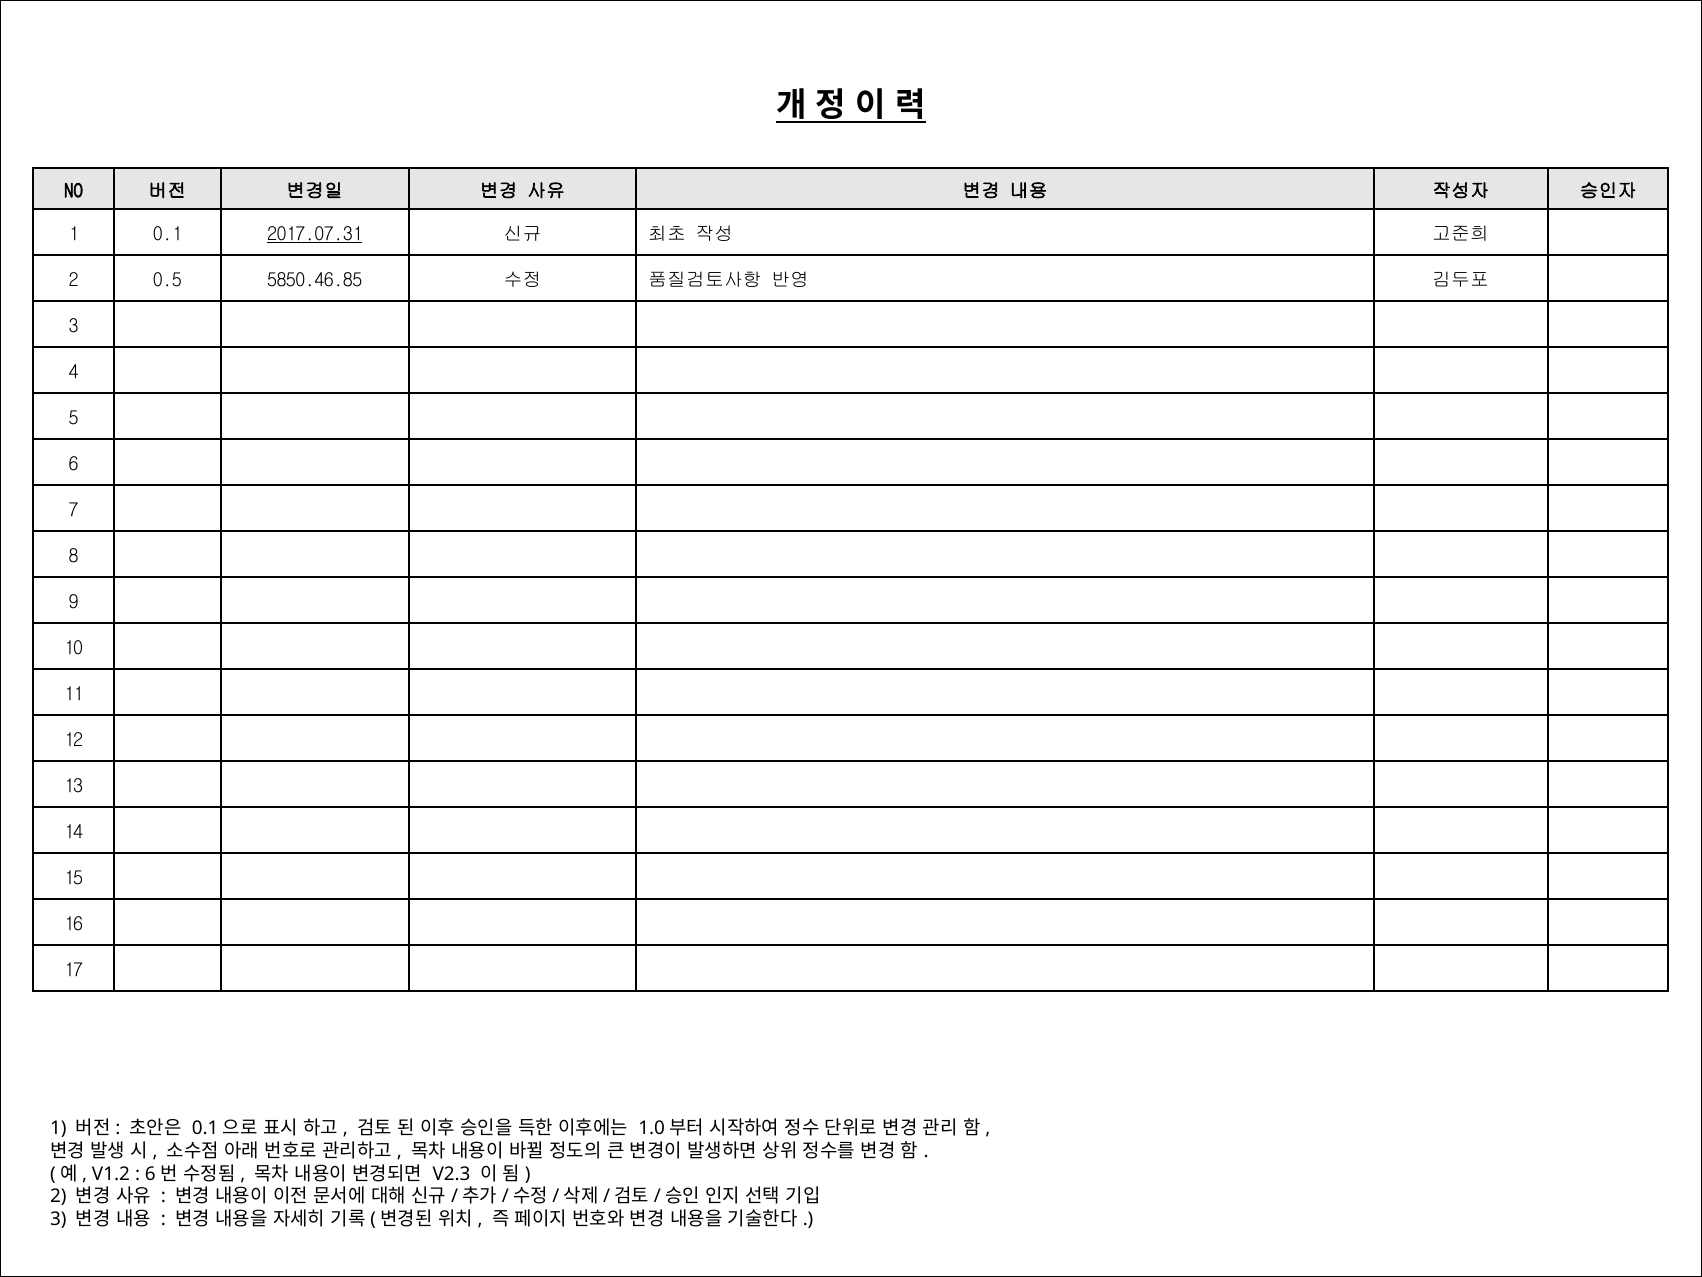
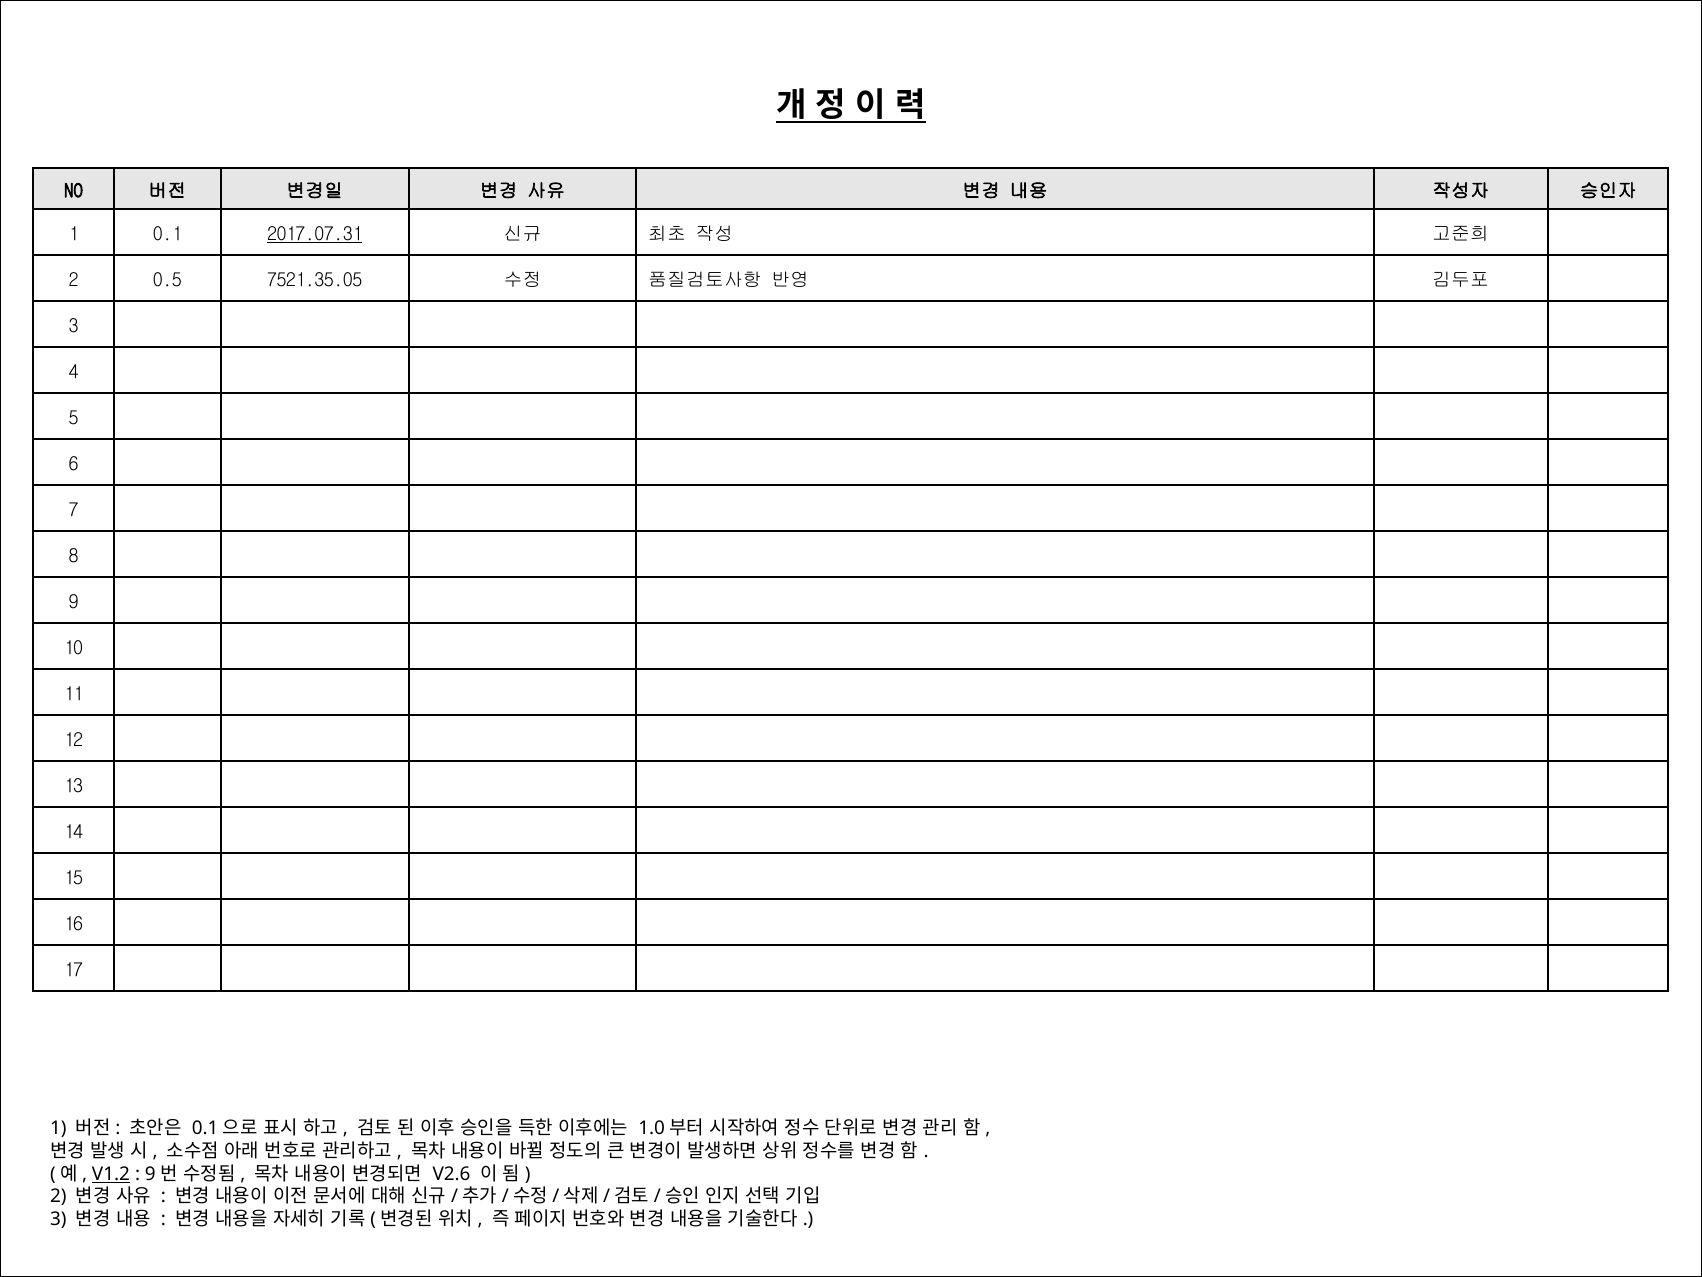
5850.46.85: 5850.46.85 -> 7521.35.05 (315, 280)
V1.2 underline: none -> present (111, 1174)
6: 6 -> 9 (150, 1174)
V2.3: V2.3 -> V2.6 (452, 1174)
